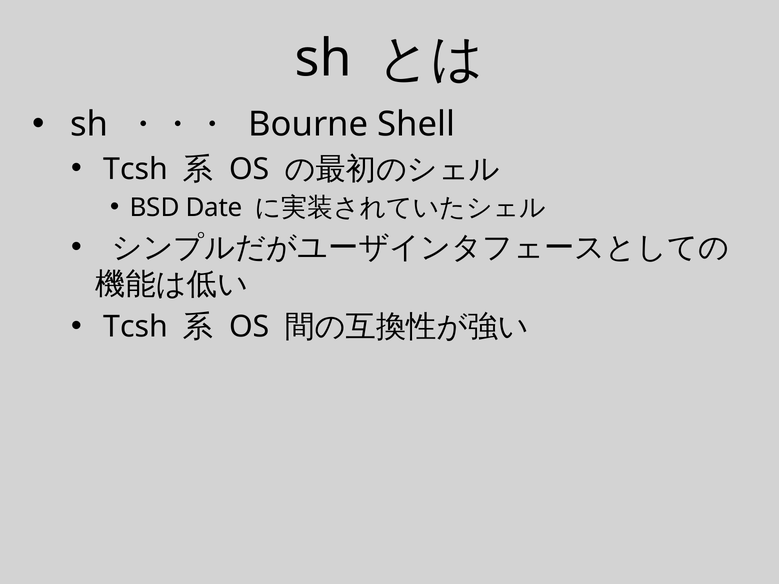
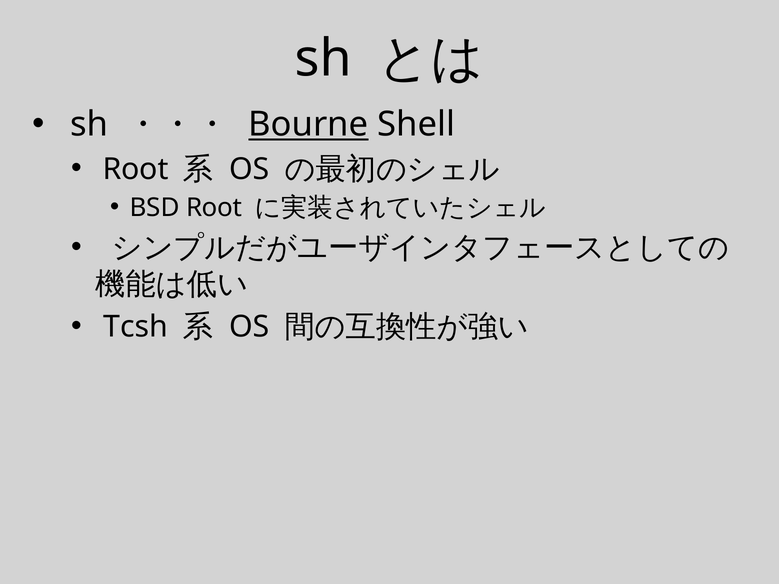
Bourne underline: none -> present (308, 124)
Tcsh: Tcsh -> Root (136, 169)
BSD Date: Date -> Root (214, 208)
